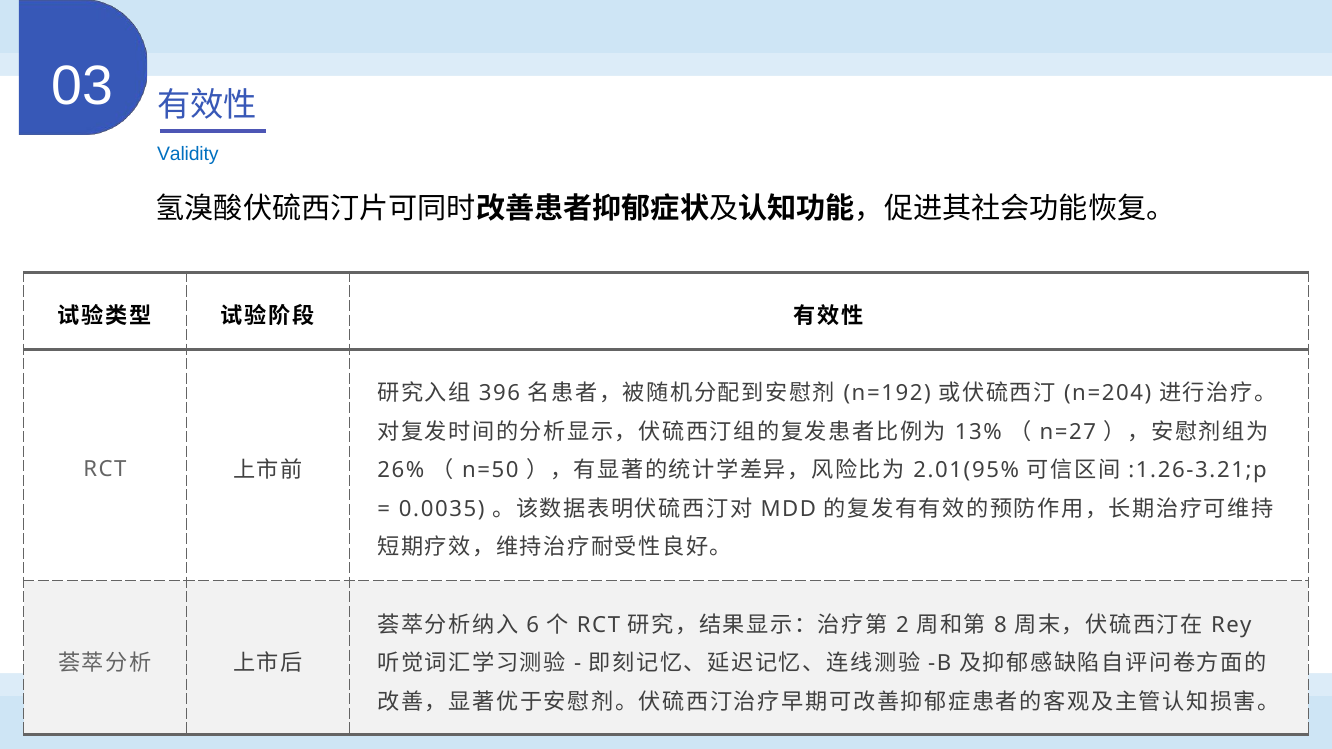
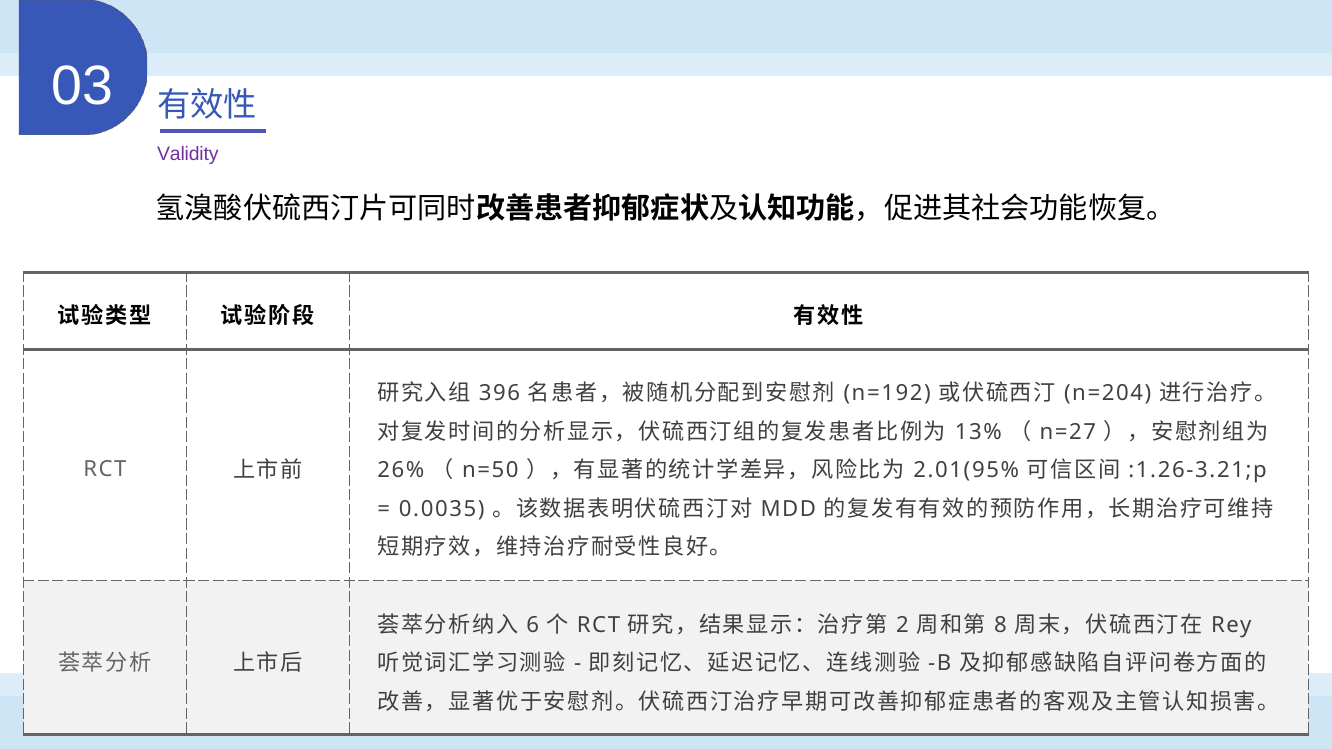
Validity colour: blue -> purple (188, 154)
